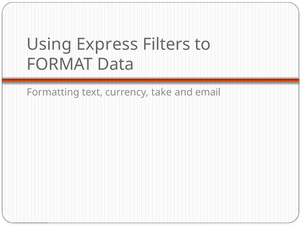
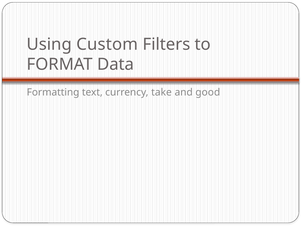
Express: Express -> Custom (107, 44)
email: email -> good (208, 92)
